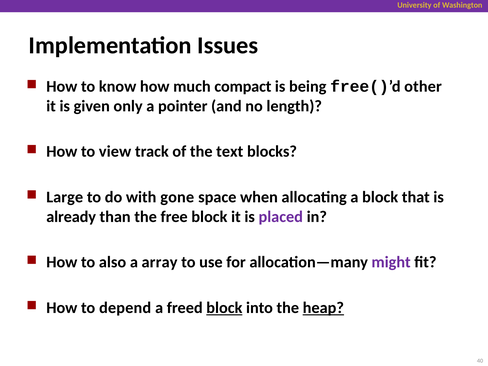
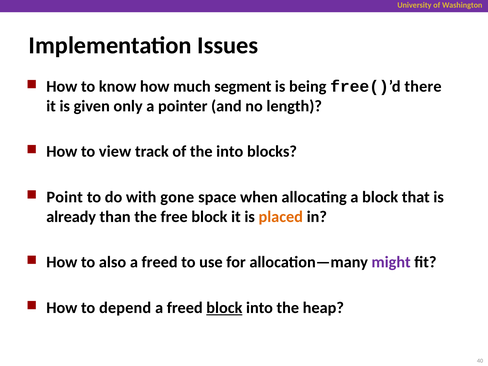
compact: compact -> segment (243, 87)
other: other -> there (423, 87)
the text: text -> into (230, 152)
Large: Large -> Point (65, 197)
placed colour: purple -> orange (281, 217)
array: array -> freed (160, 262)
heap underline: present -> none (323, 308)
